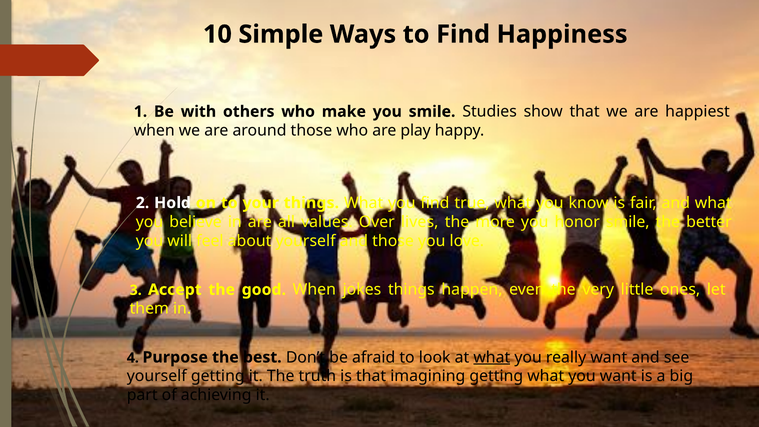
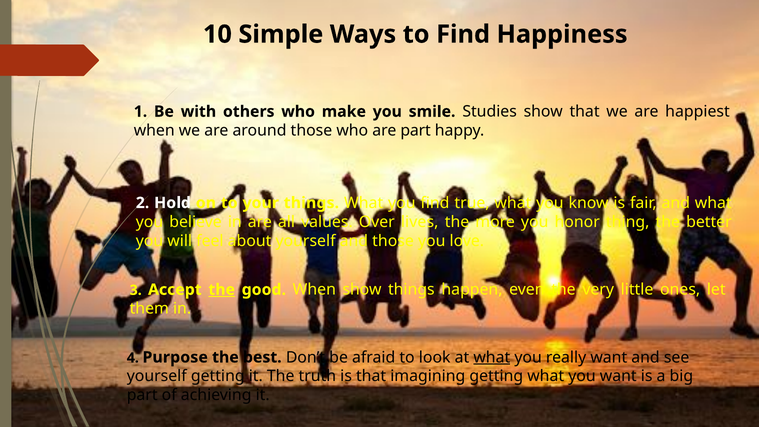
are play: play -> part (416, 131)
honor smile: smile -> thing (628, 222)
the underline: none -> present (222, 290)
When jokes: jokes -> show (362, 290)
